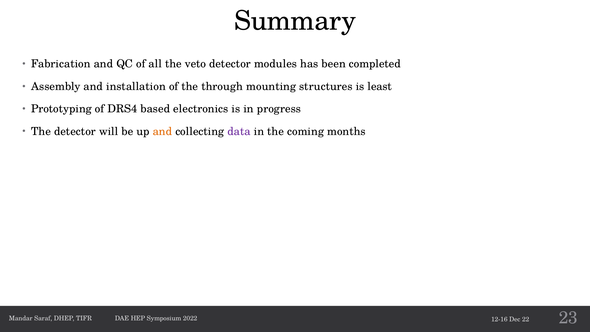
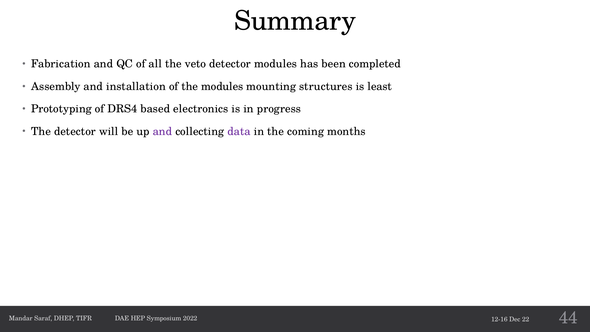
the through: through -> modules (222, 86)
and colour: orange -> purple (162, 131)
23: 23 -> 44 (568, 318)
